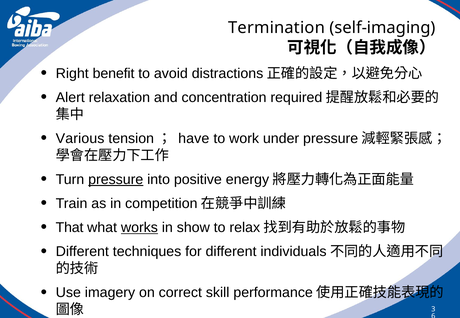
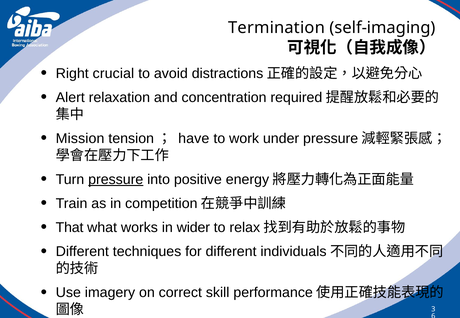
benefit: benefit -> crucial (113, 74)
Various: Various -> Mission (80, 139)
works underline: present -> none (139, 228)
show: show -> wider (193, 228)
